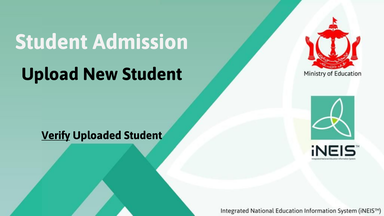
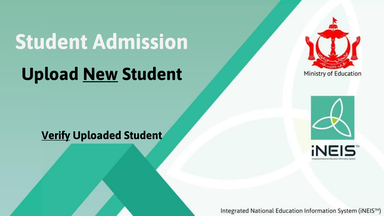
New underline: none -> present (100, 74)
